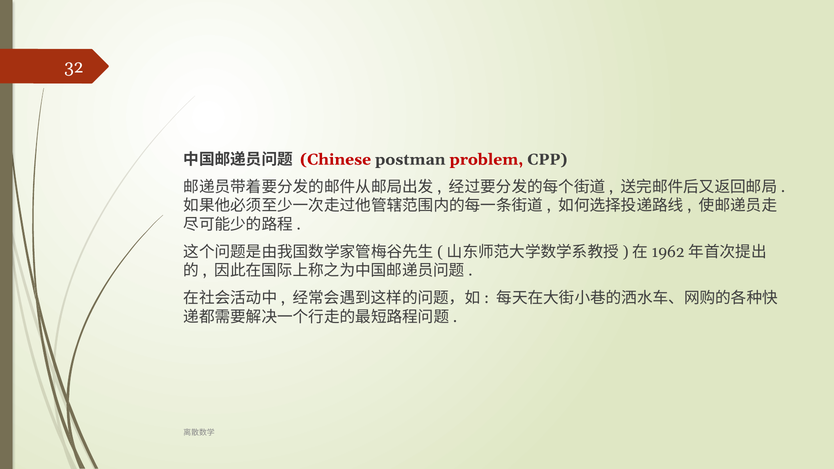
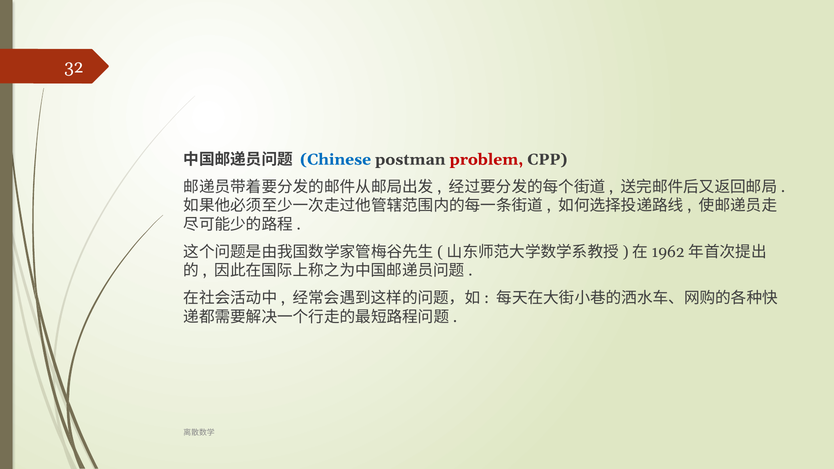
Chinese colour: red -> blue (336, 160)
